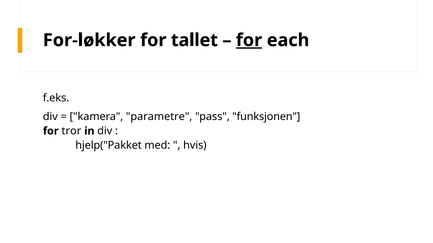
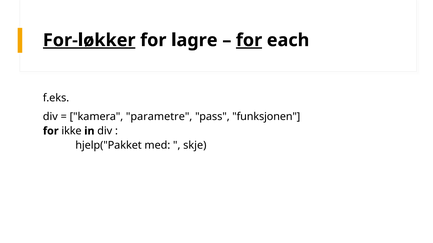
For-løkker underline: none -> present (89, 40)
tallet: tallet -> lagre (194, 40)
tror: tror -> ikke (72, 131)
hvis: hvis -> skje (195, 146)
